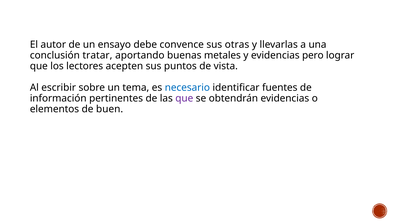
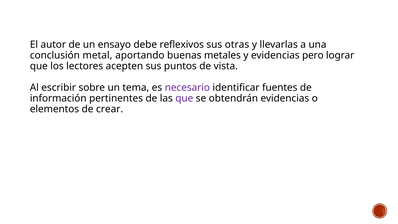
convence: convence -> reflexivos (182, 44)
tratar: tratar -> metal (97, 55)
necesario colour: blue -> purple (187, 87)
buen: buen -> crear (110, 109)
